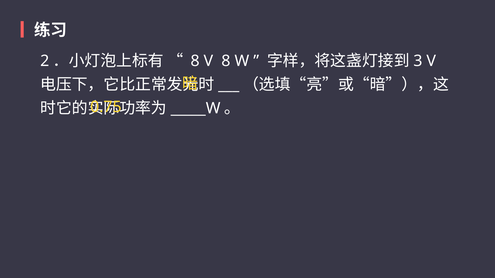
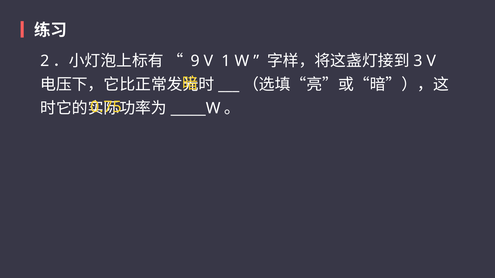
8: 8 -> 9 (195, 61)
V 8: 8 -> 1 (226, 61)
